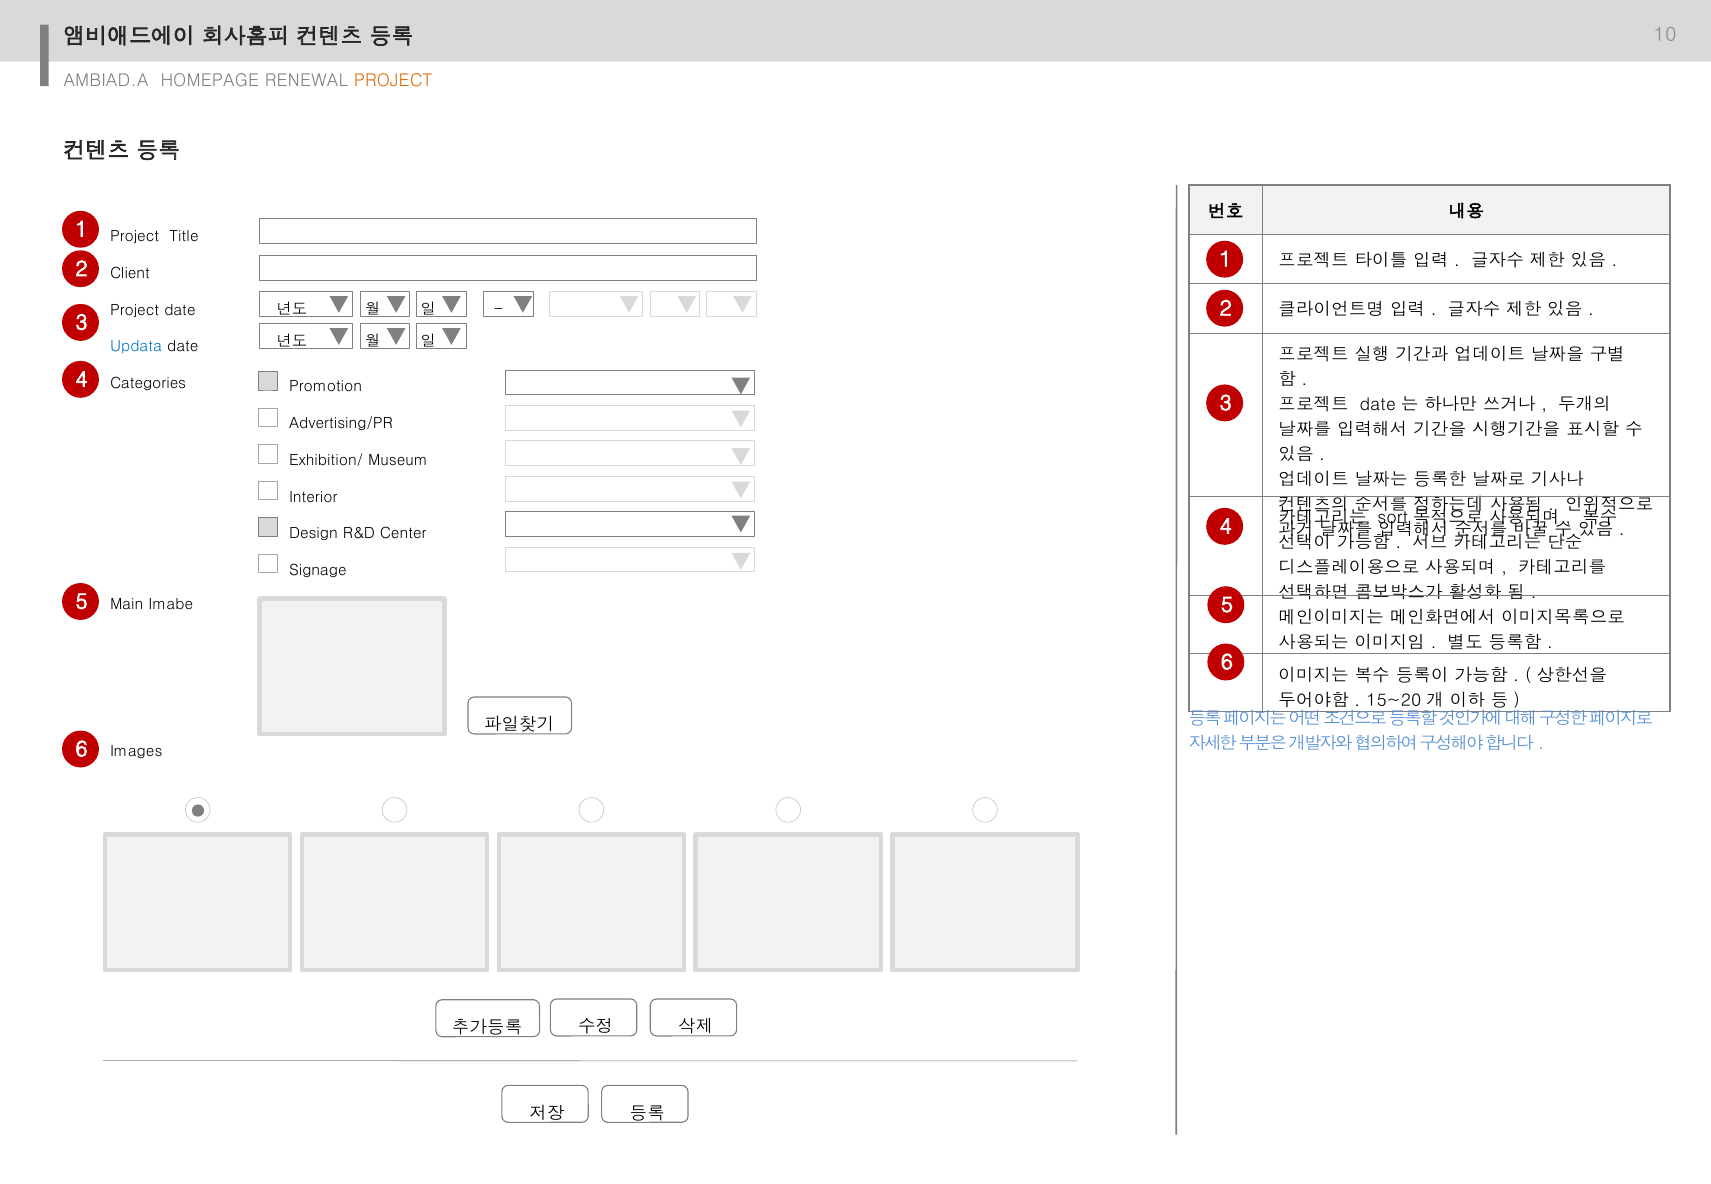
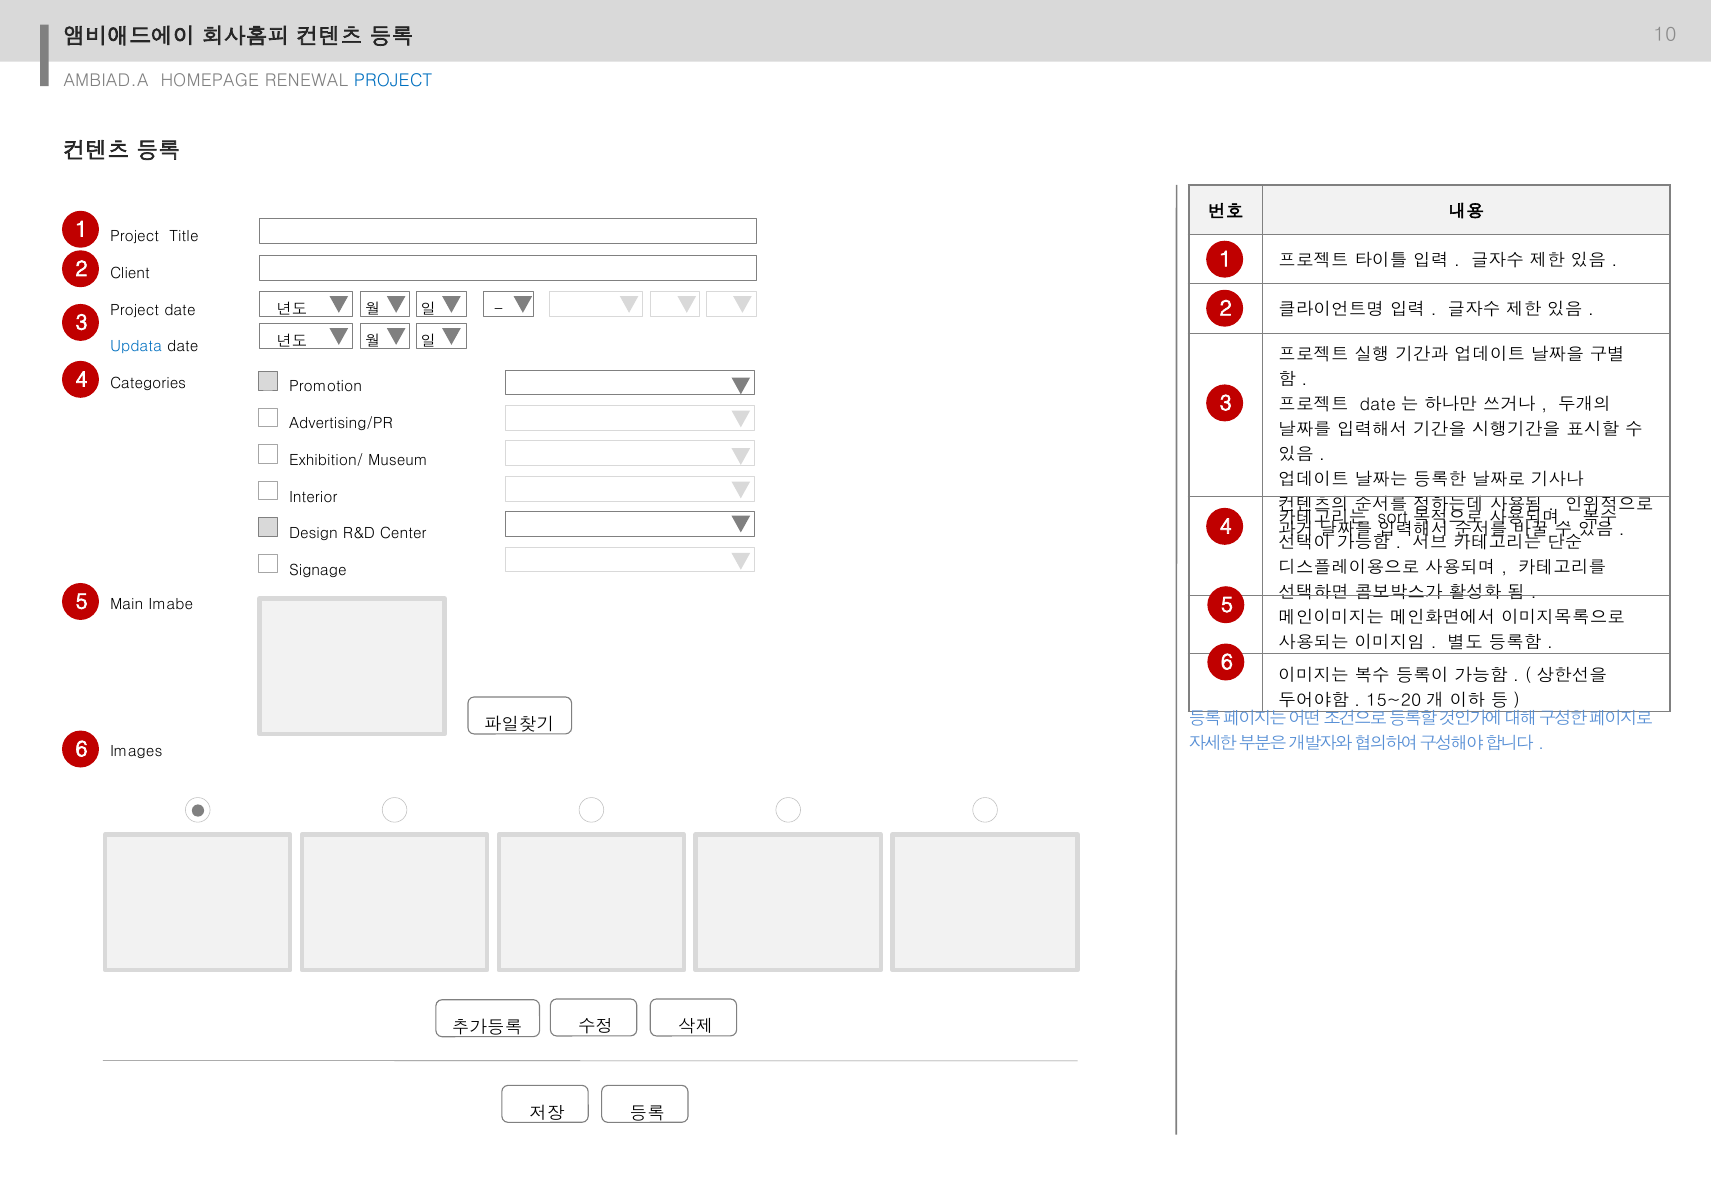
PROJECT colour: orange -> blue (393, 81)
